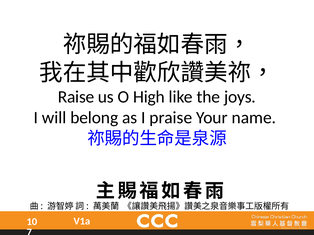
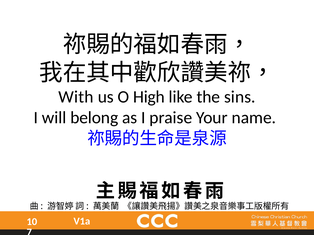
Raise: Raise -> With (76, 97)
joys: joys -> sins (240, 97)
